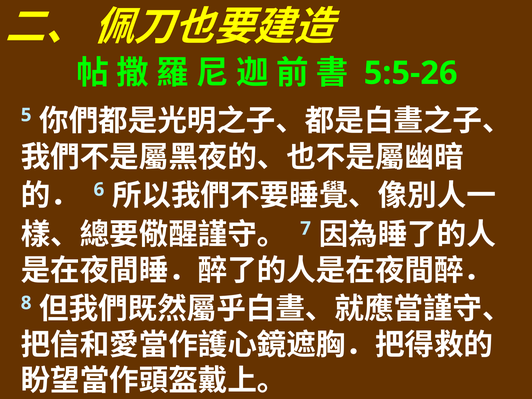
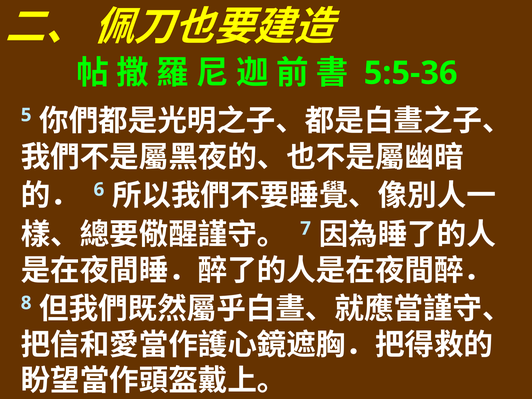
5:5-26: 5:5-26 -> 5:5-36 (411, 73)
